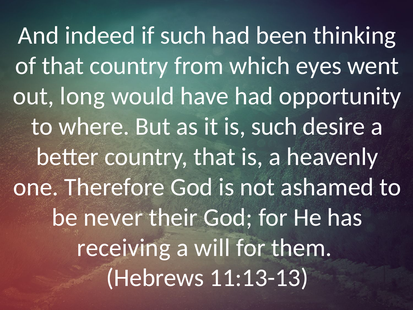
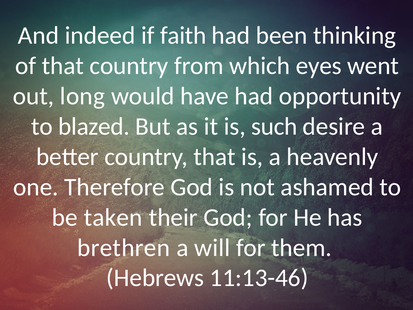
if such: such -> faith (183, 36)
where: where -> blazed (94, 126)
never: never -> taken (113, 217)
receiving: receiving -> brethren (124, 247)
11:13-13: 11:13-13 -> 11:13-46 (259, 278)
